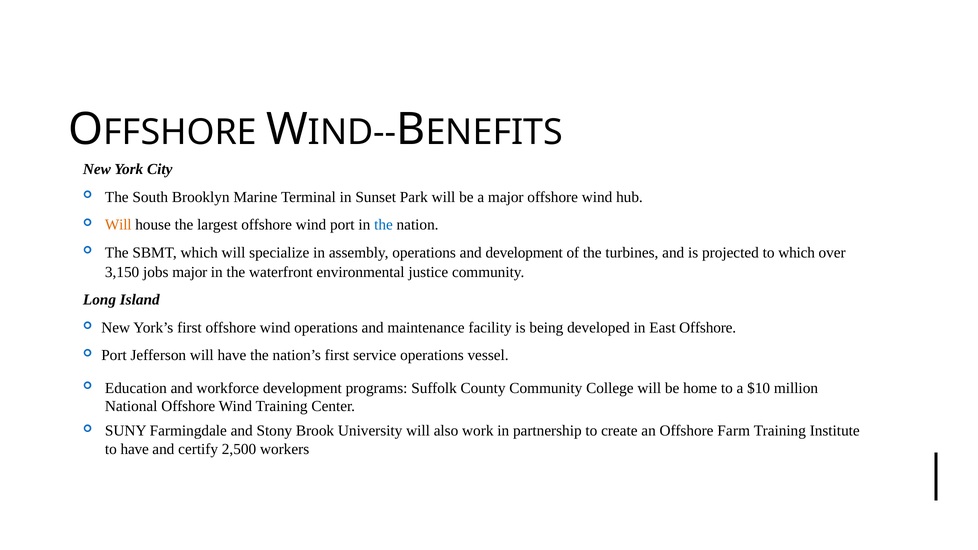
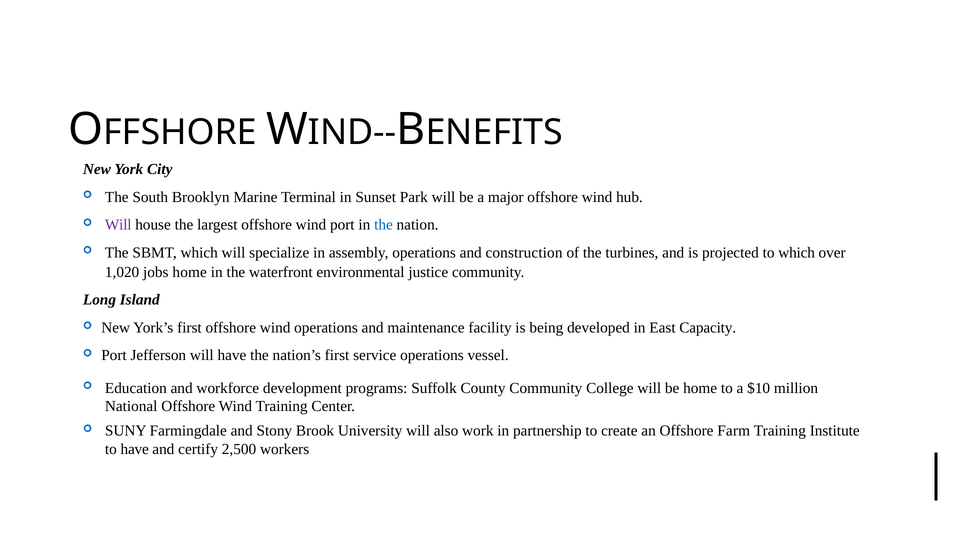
Will colour: orange -> purple (118, 225)
and development: development -> construction (524, 253)
3,150: 3,150 -> 1,020 (122, 272)
jobs major: major -> home (190, 272)
East Offshore: Offshore -> Capacity (708, 328)
